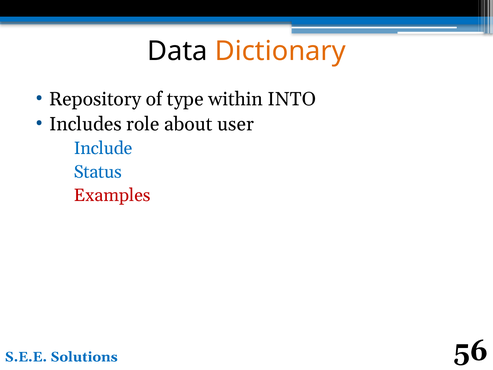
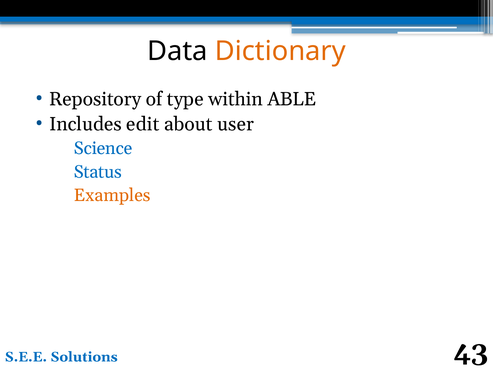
INTO: INTO -> ABLE (292, 99)
role: role -> edit (143, 124)
Include: Include -> Science (103, 148)
Examples colour: red -> orange (112, 195)
56: 56 -> 43 (471, 351)
